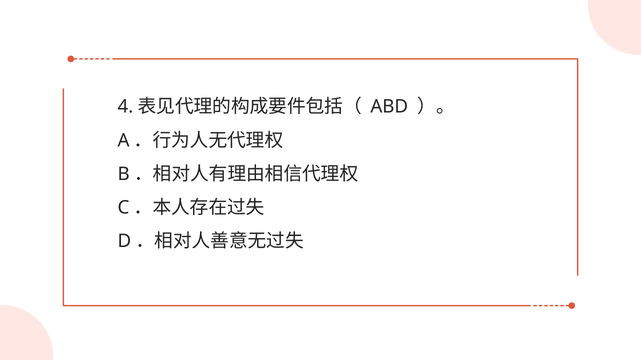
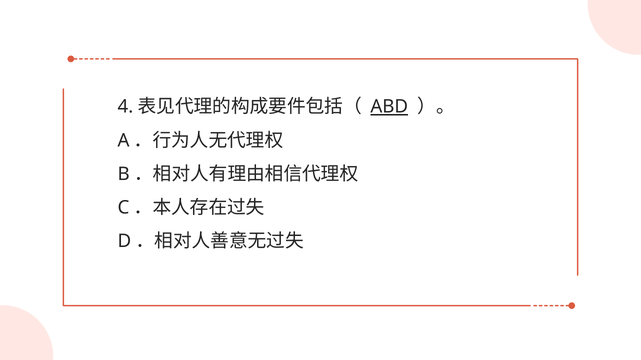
ABD underline: none -> present (389, 107)
